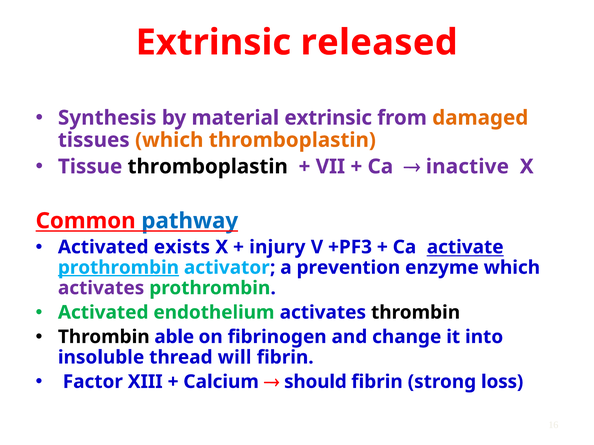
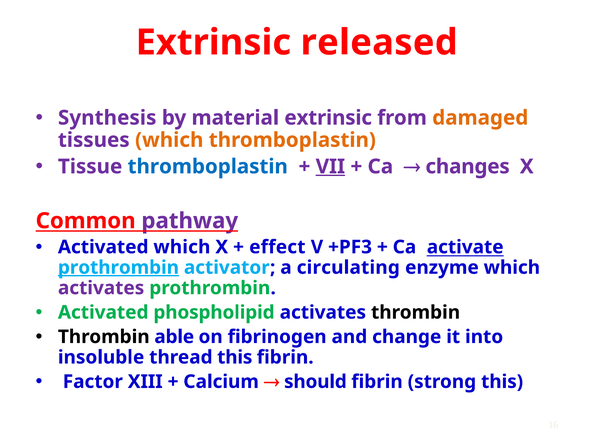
thromboplastin colour: black -> blue (208, 167)
VII underline: none -> present (330, 167)
inactive: inactive -> changes (468, 167)
pathway colour: blue -> purple (190, 221)
Activated exists: exists -> which (182, 247)
injury: injury -> effect (277, 247)
prevention: prevention -> circulating (348, 268)
endothelium: endothelium -> phospholipid (214, 313)
thread will: will -> this (235, 358)
strong loss: loss -> this (502, 382)
